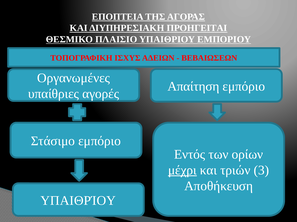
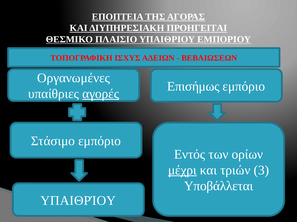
Απαίτηση: Απαίτηση -> Επισήμως (193, 87)
αγορές underline: none -> present (101, 94)
Αποθήκευση: Αποθήκευση -> Υποβάλλεται (219, 187)
